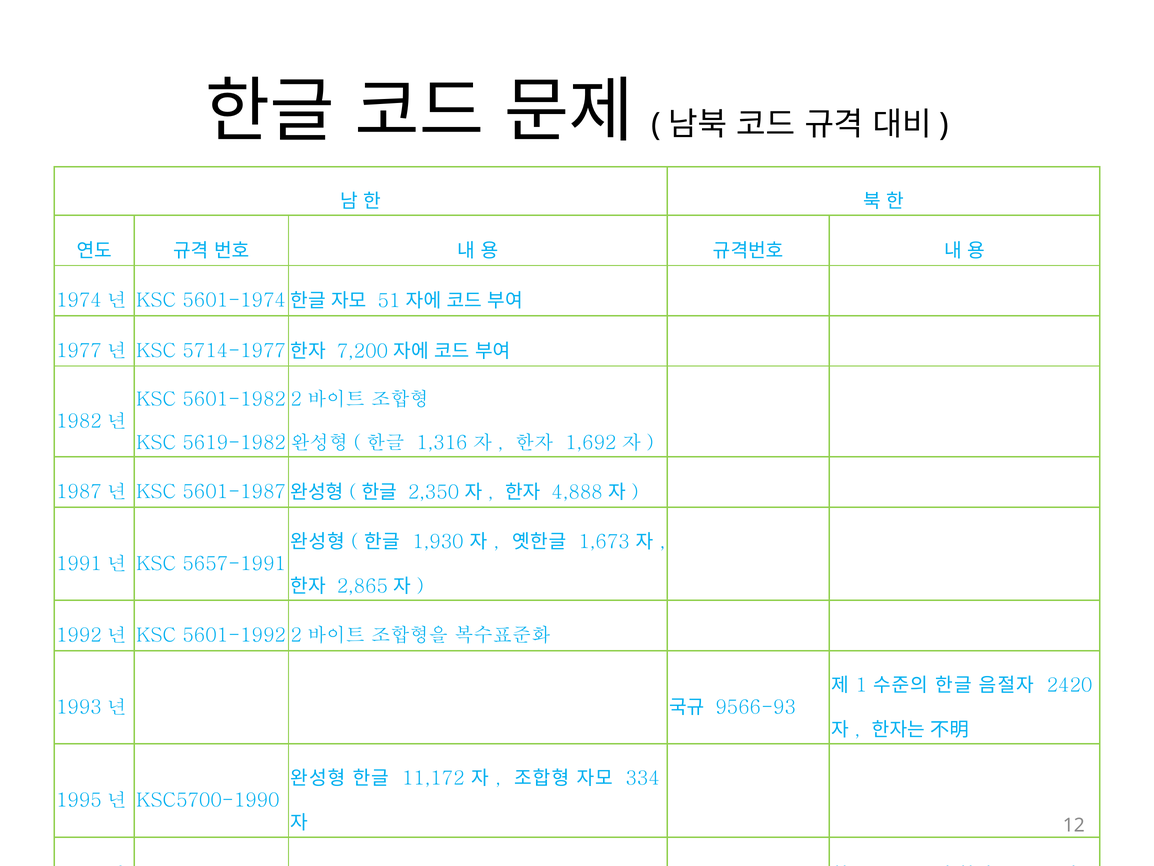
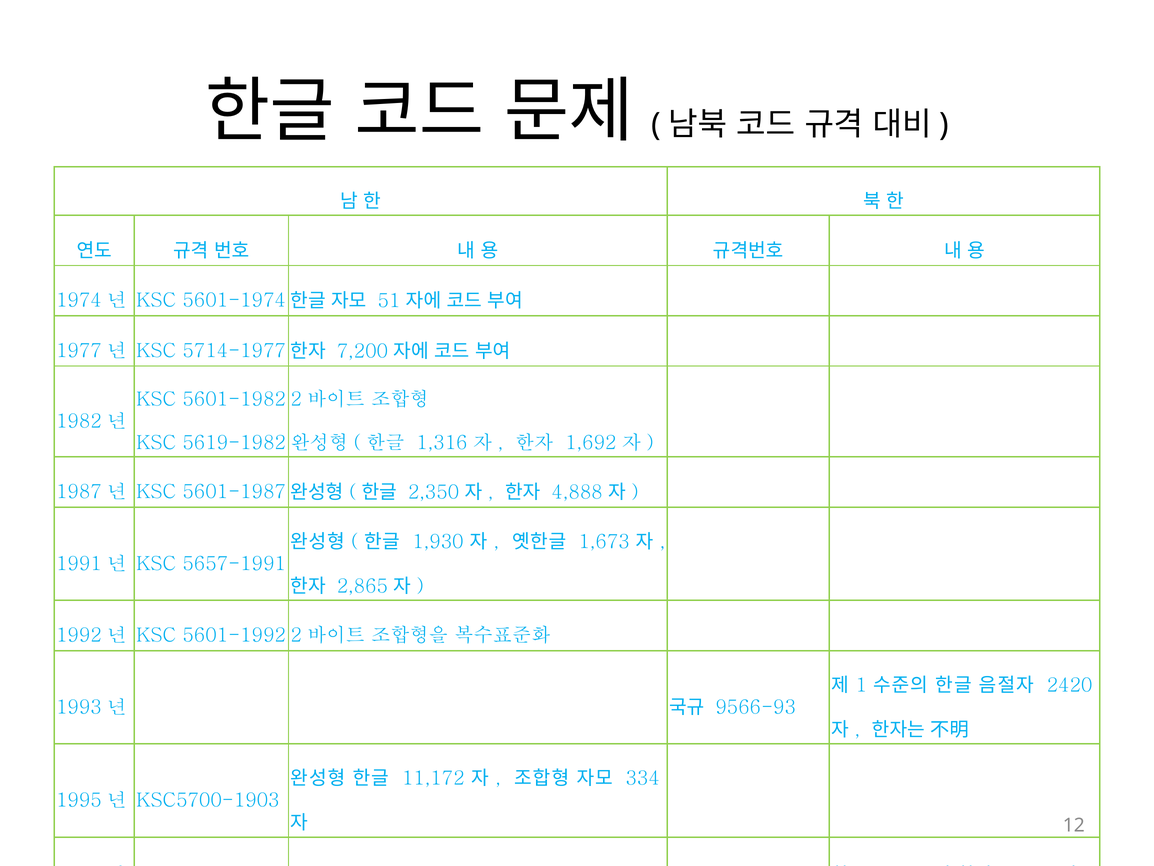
KSC5700-1990: KSC5700-1990 -> KSC5700-1903 (208, 800)
